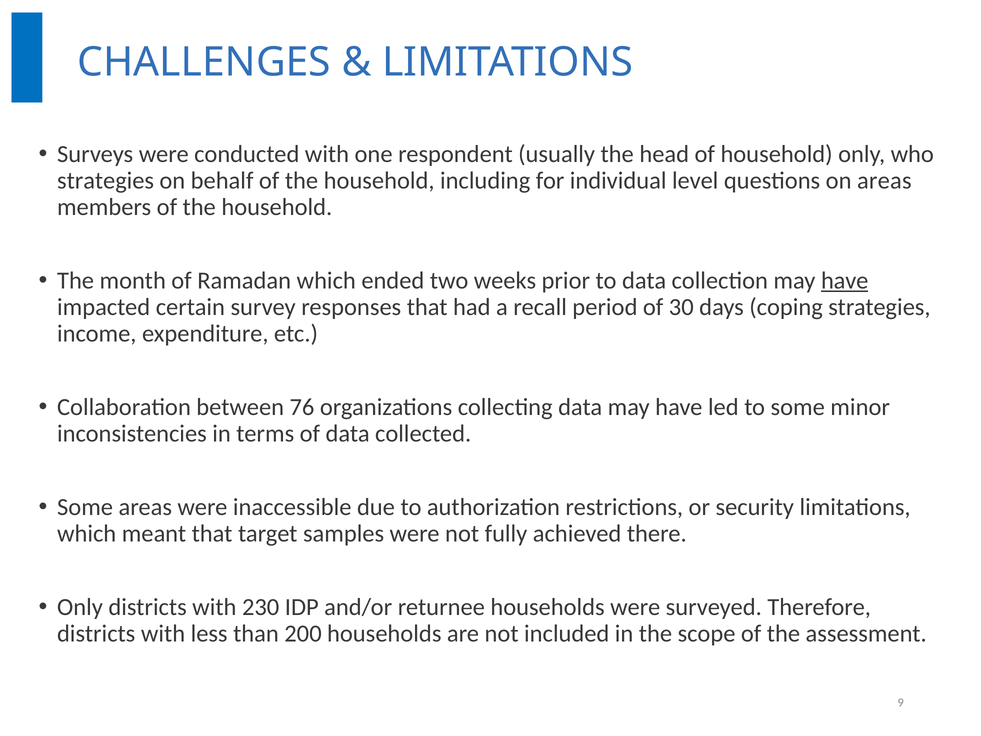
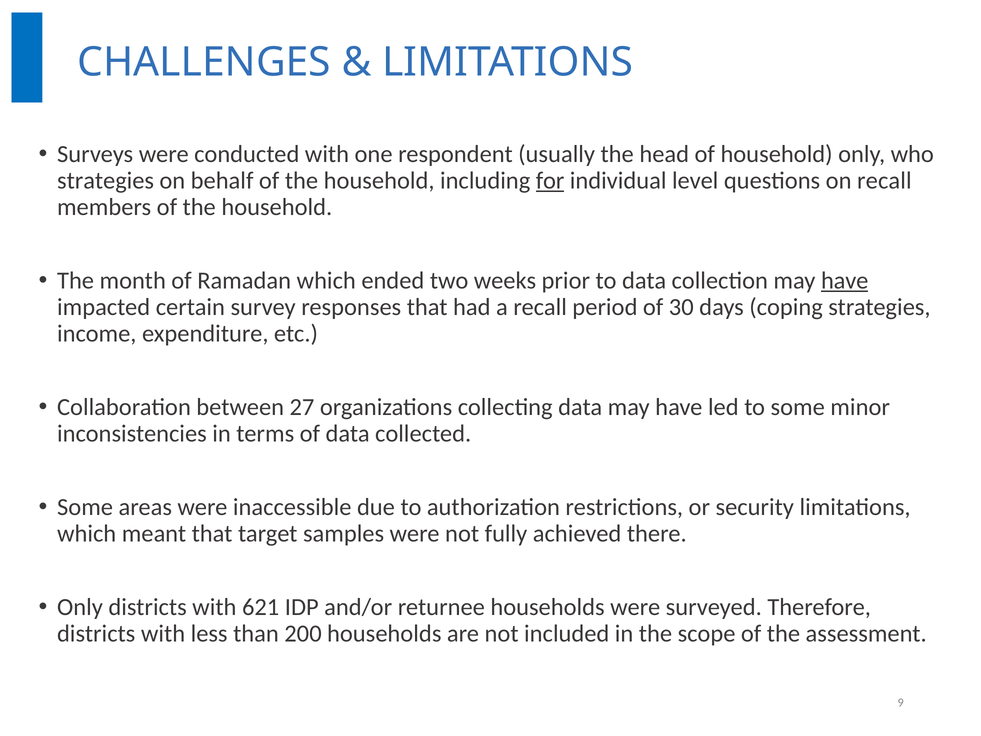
for underline: none -> present (550, 181)
on areas: areas -> recall (884, 181)
76: 76 -> 27 (302, 407)
230: 230 -> 621 (261, 607)
